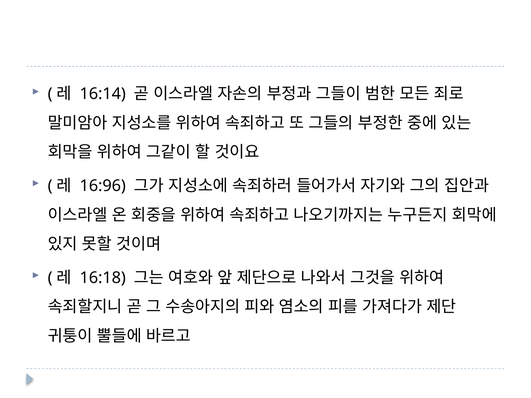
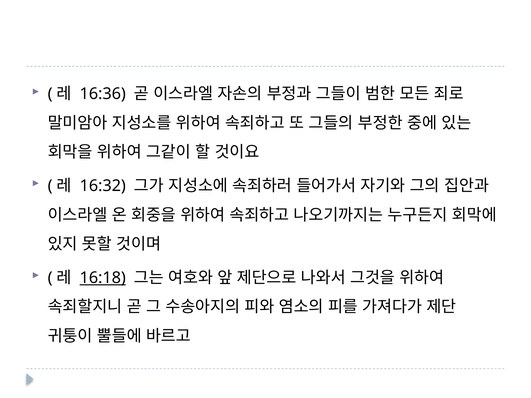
16:14: 16:14 -> 16:36 (103, 94)
16:96: 16:96 -> 16:32 (103, 186)
16:18 underline: none -> present (103, 278)
